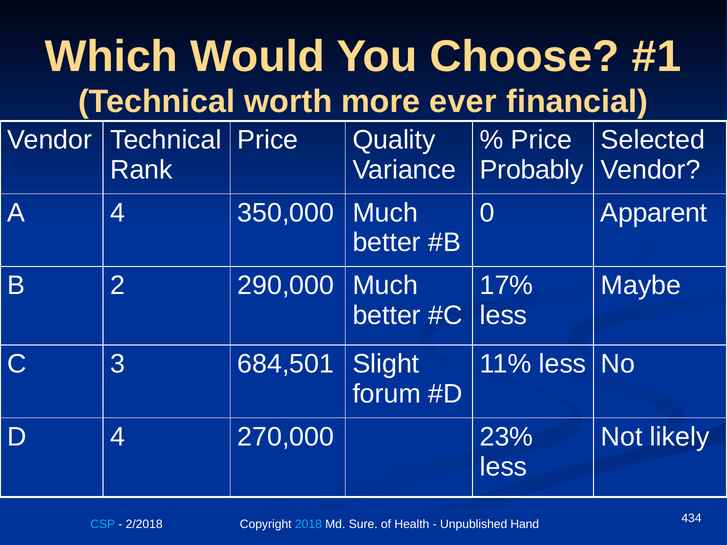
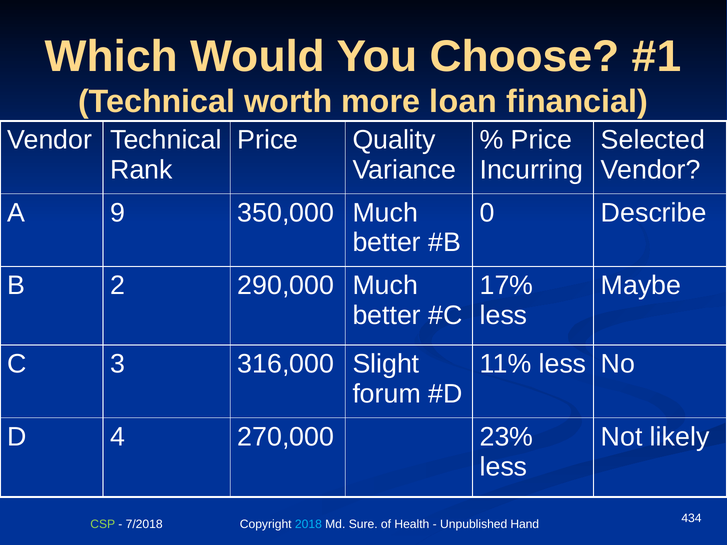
ever: ever -> loan (463, 102)
Probably: Probably -> Incurring (532, 170)
A 4: 4 -> 9 (118, 213)
Apparent: Apparent -> Describe (654, 213)
684,501: 684,501 -> 316,000 (286, 364)
CSP colour: light blue -> light green (103, 525)
2/2018: 2/2018 -> 7/2018 (144, 525)
